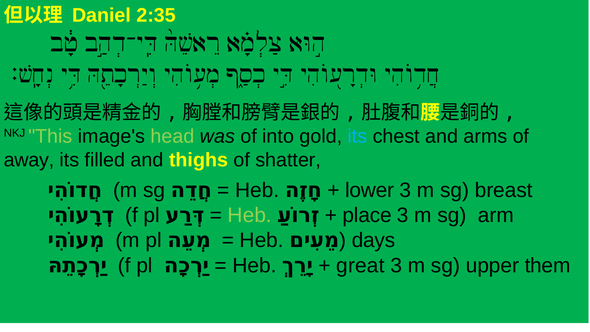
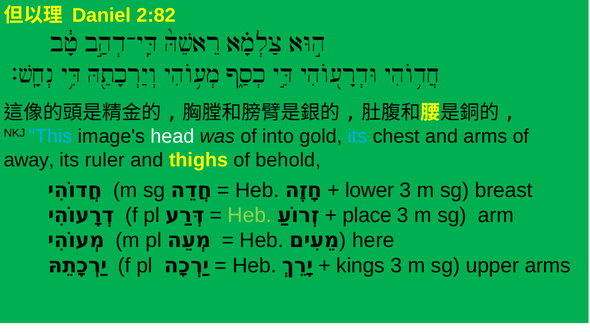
2:35: 2:35 -> 2:82 (156, 15)
This colour: light green -> light blue (50, 136)
head colour: light green -> white (172, 136)
filled: filled -> ruler (105, 160)
shatter: shatter -> behold (288, 160)
days: days -> here (373, 240)
great: great -> kings (361, 265)
upper them: them -> arms (548, 265)
